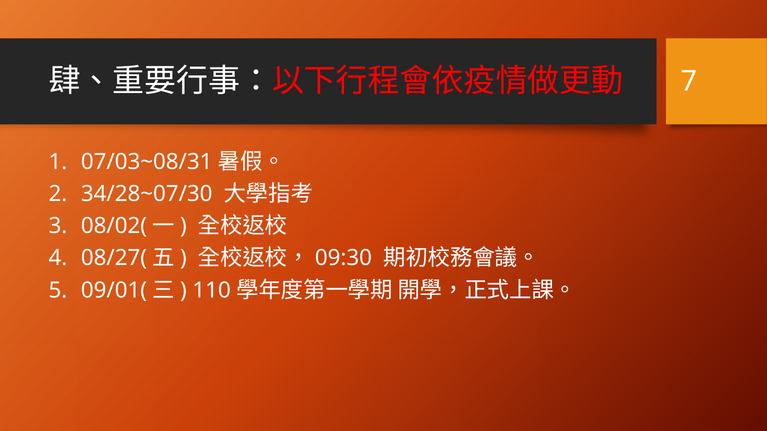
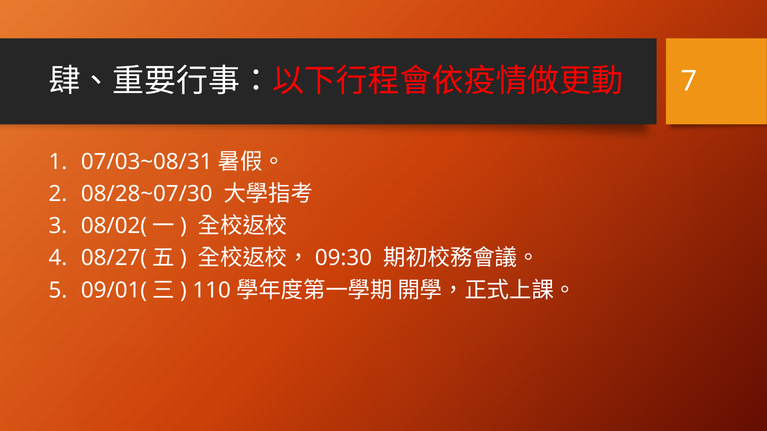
34/28~07/30: 34/28~07/30 -> 08/28~07/30 (147, 194)
